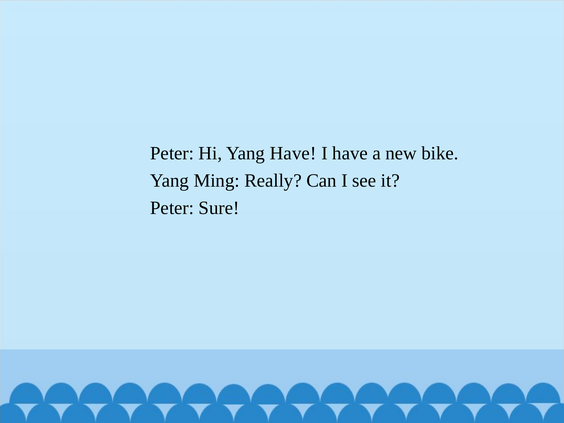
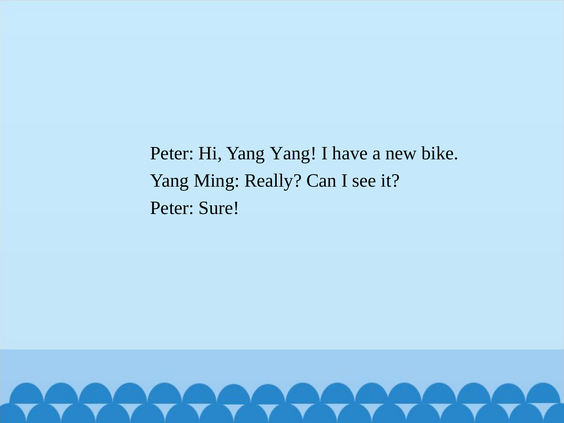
Yang Have: Have -> Yang (293, 153)
